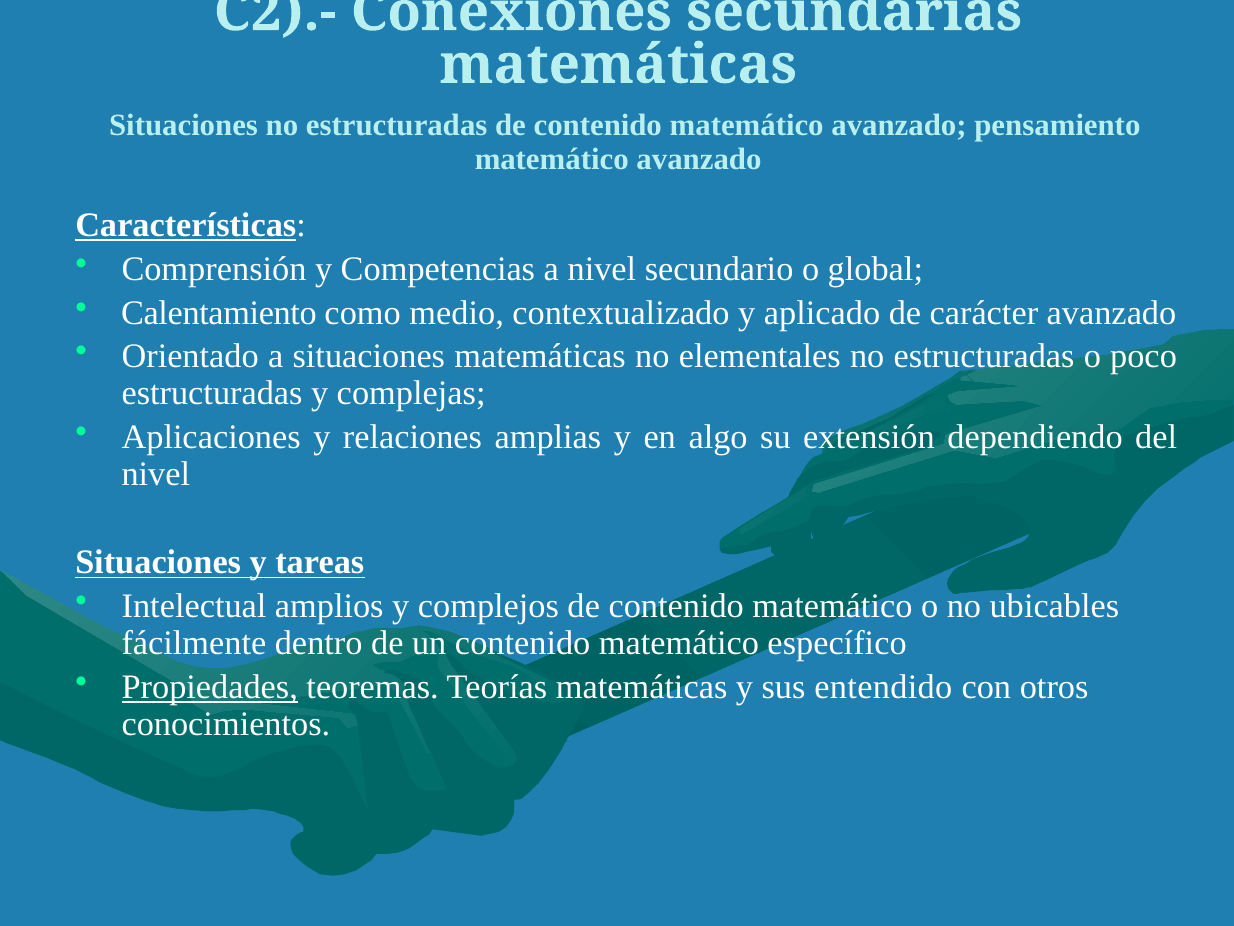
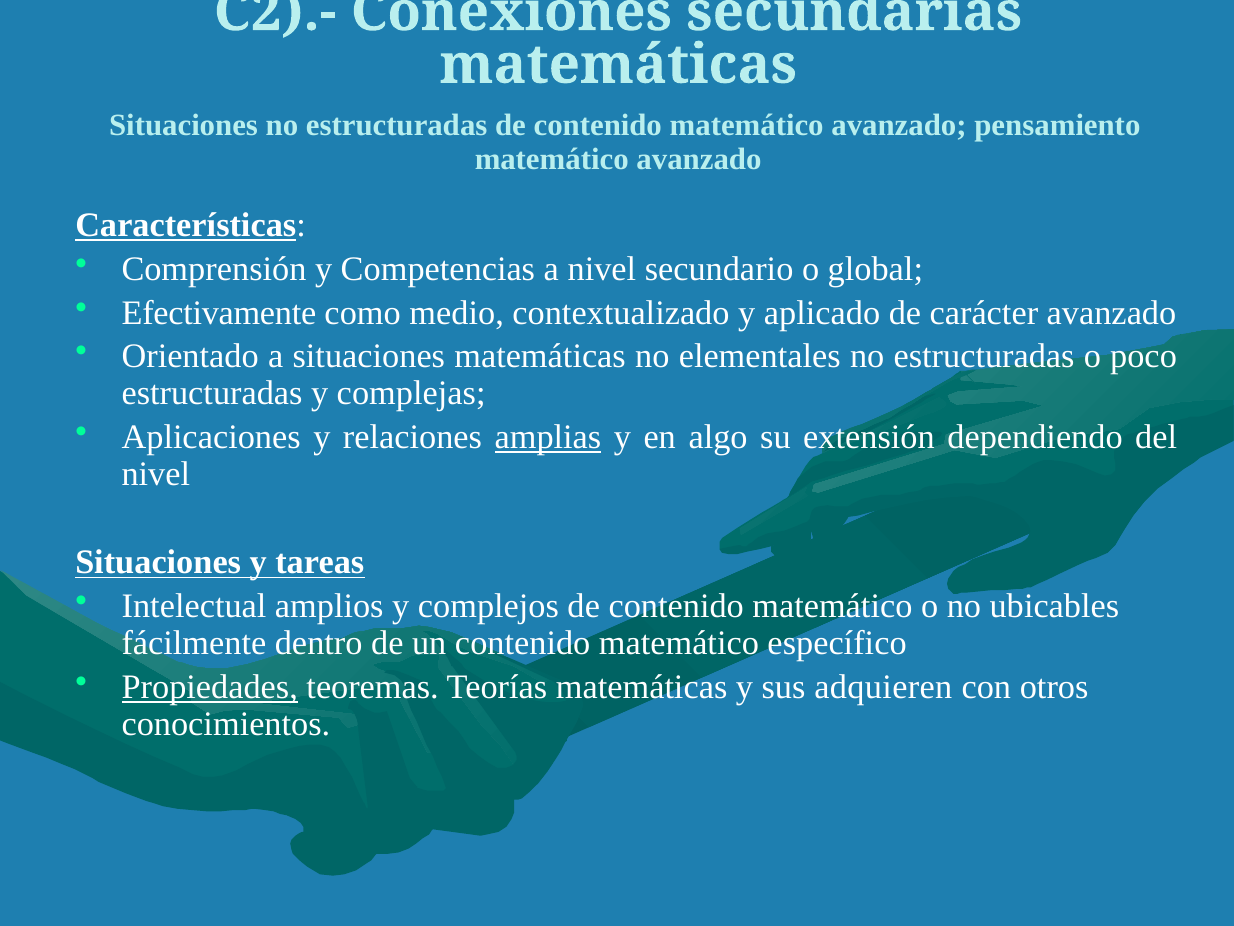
Calentamiento: Calentamiento -> Efectivamente (219, 313)
amplias underline: none -> present (548, 437)
entendido: entendido -> adquieren (883, 687)
